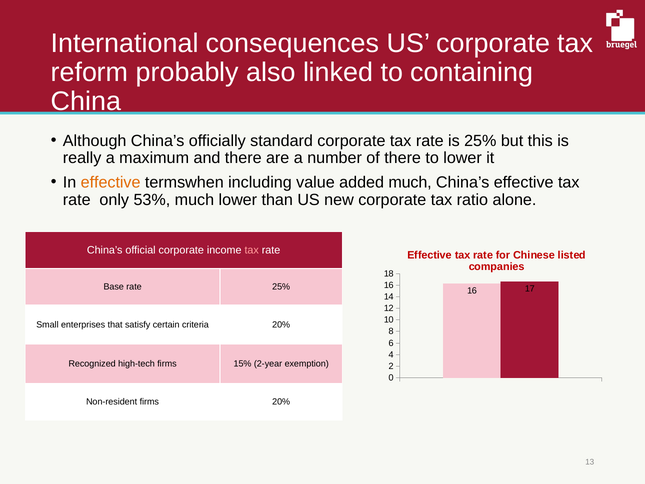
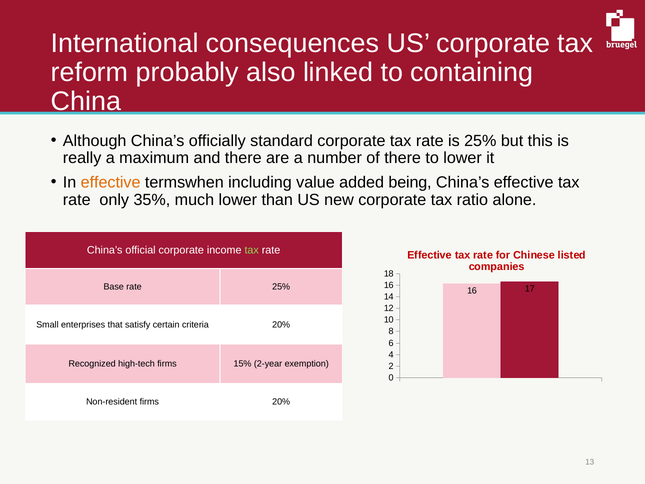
added much: much -> being (410, 182)
53%: 53% -> 35% (152, 200)
tax colour: pink -> light green (252, 250)
